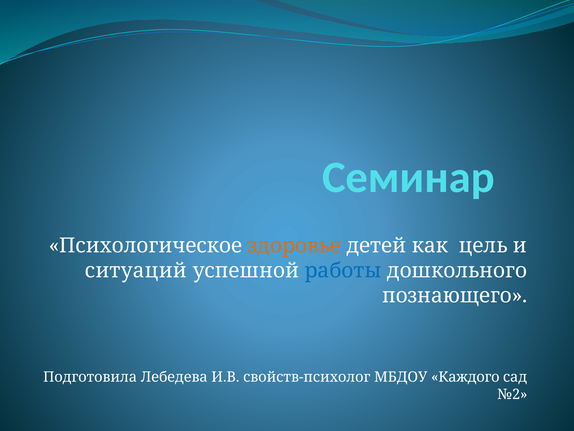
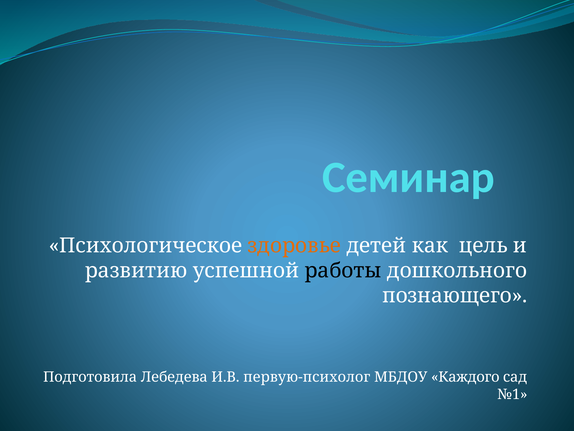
ситуаций: ситуаций -> развитию (136, 270)
работы colour: blue -> black (343, 270)
свойств-психолог: свойств-психолог -> первую-психолог (307, 377)
№2: №2 -> №1 (512, 394)
